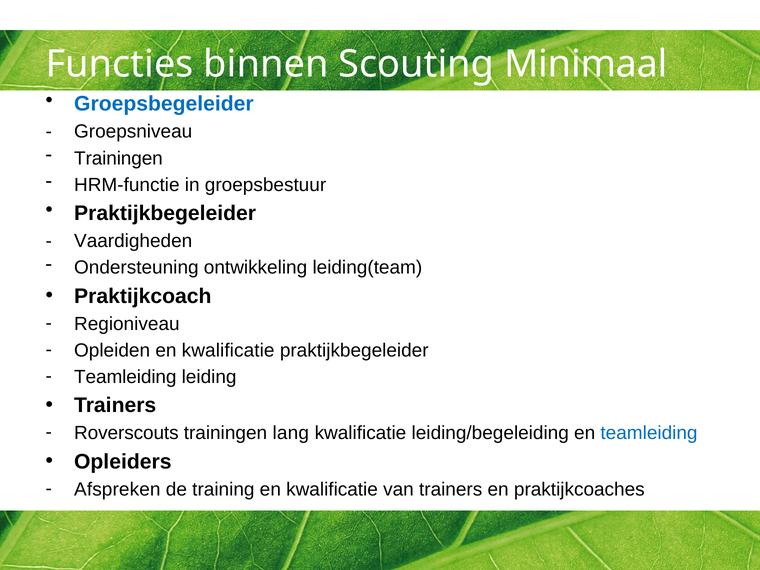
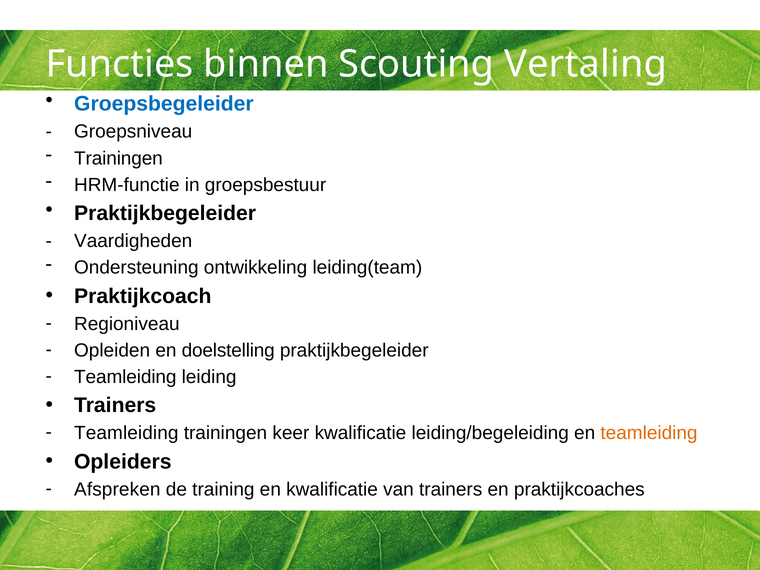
Minimaal: Minimaal -> Vertaling (586, 64)
Opleiden en kwalificatie: kwalificatie -> doelstelling (228, 350)
Roverscouts: Roverscouts -> Teamleiding (126, 433)
lang: lang -> keer (291, 433)
teamleiding colour: blue -> orange (649, 433)
